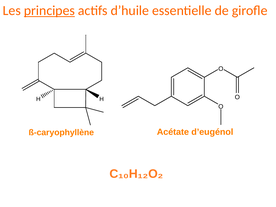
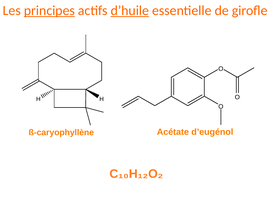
d’huile underline: none -> present (130, 11)
